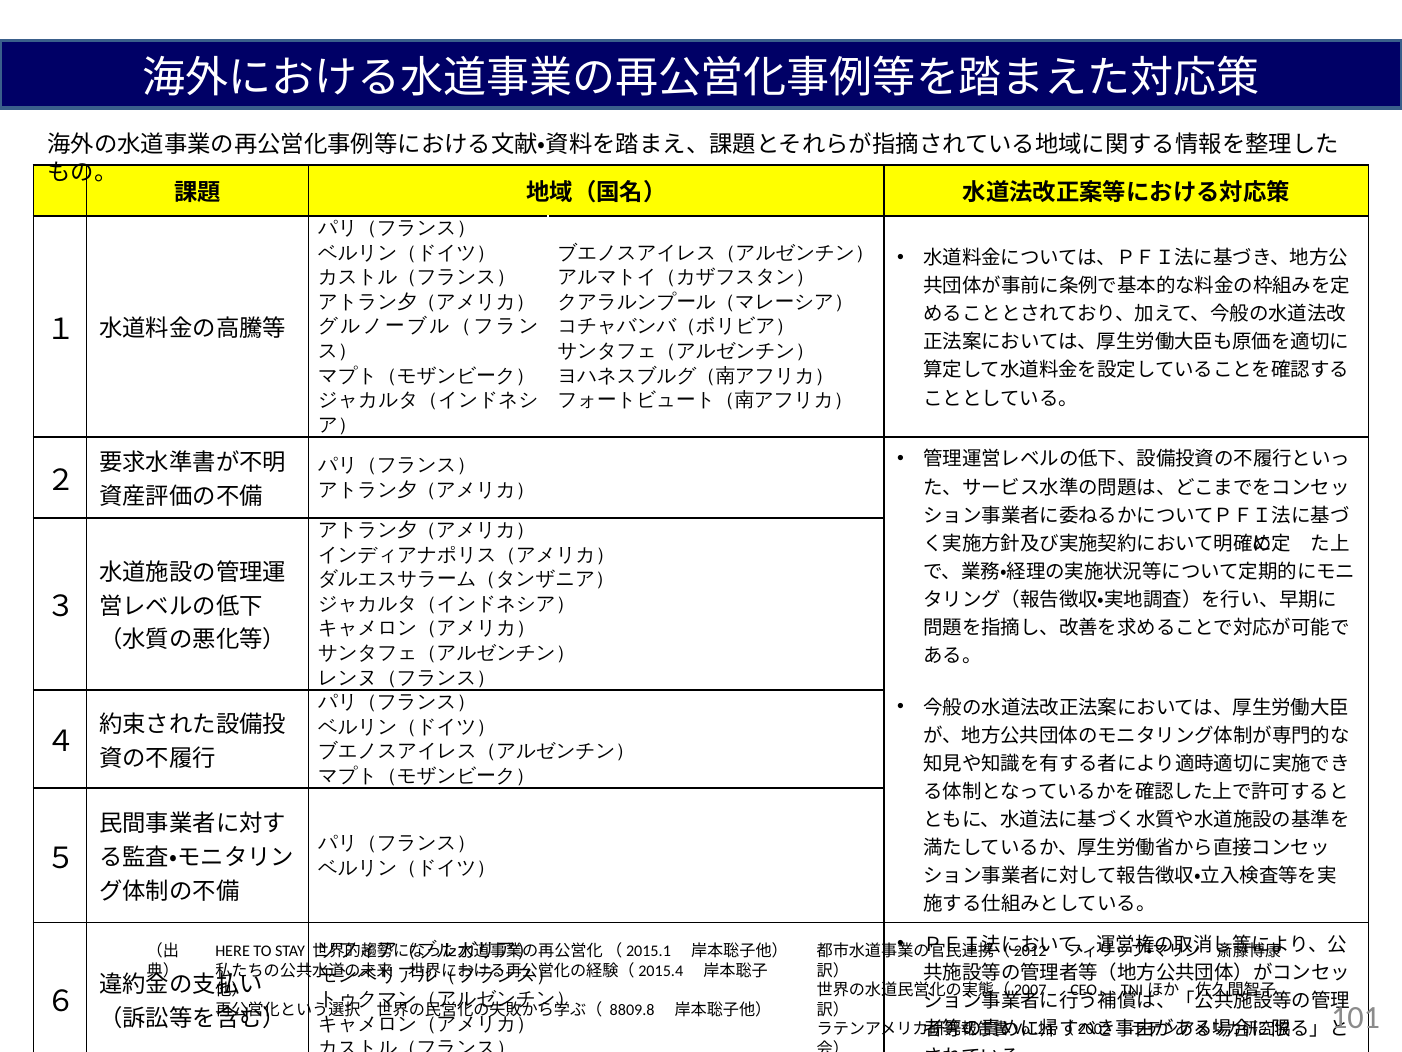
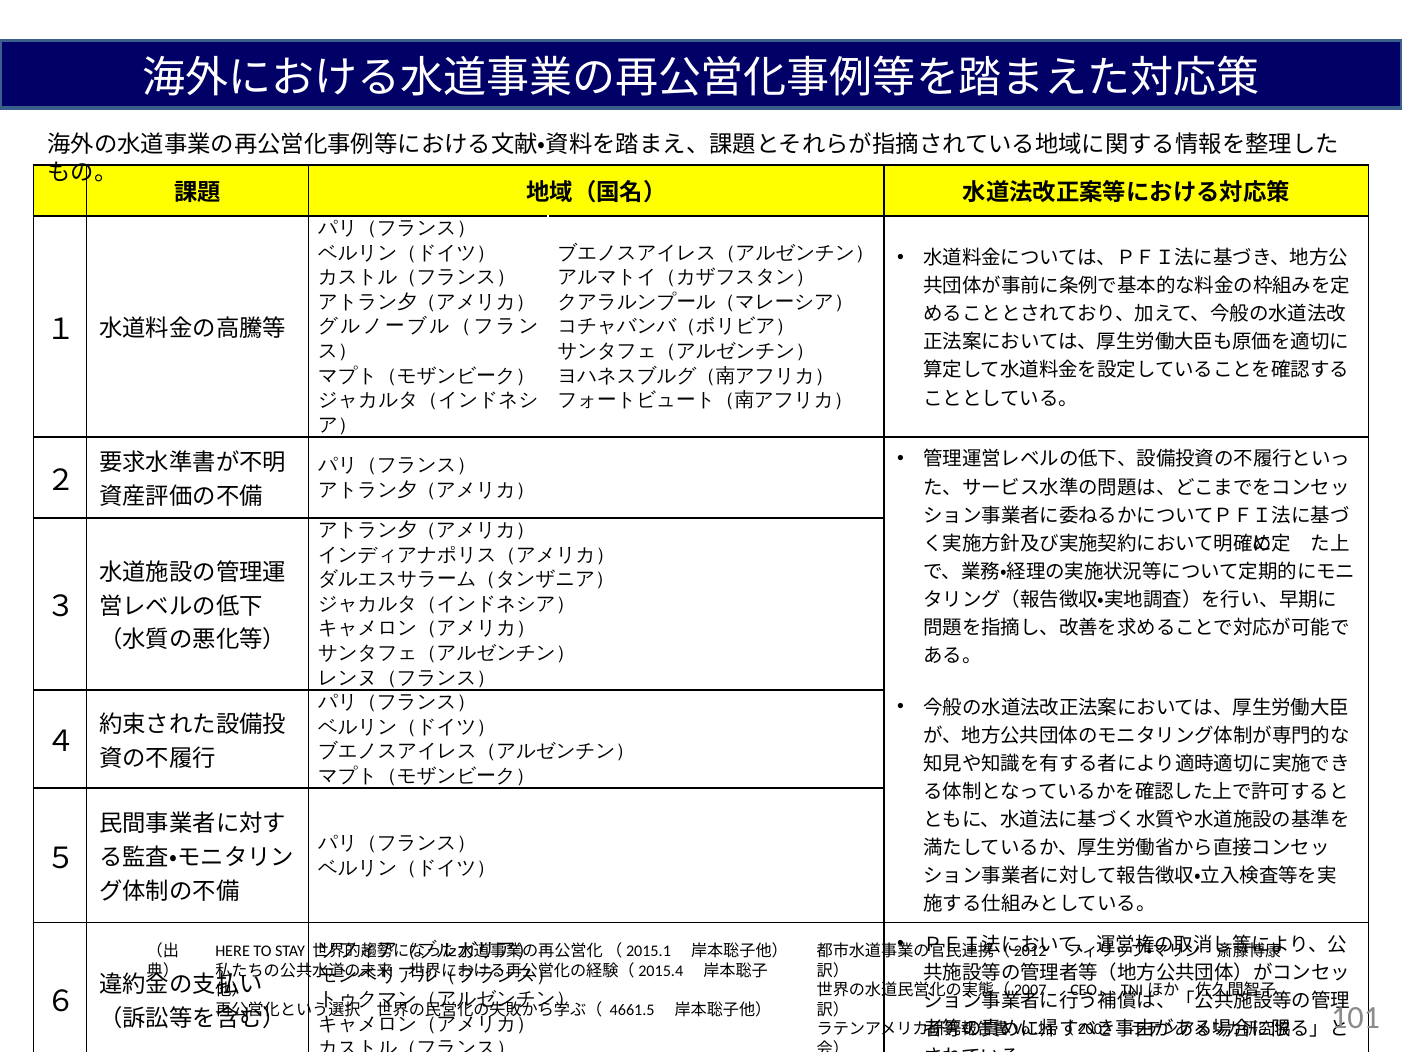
8809.8: 8809.8 -> 4661.5 (632, 1009)
